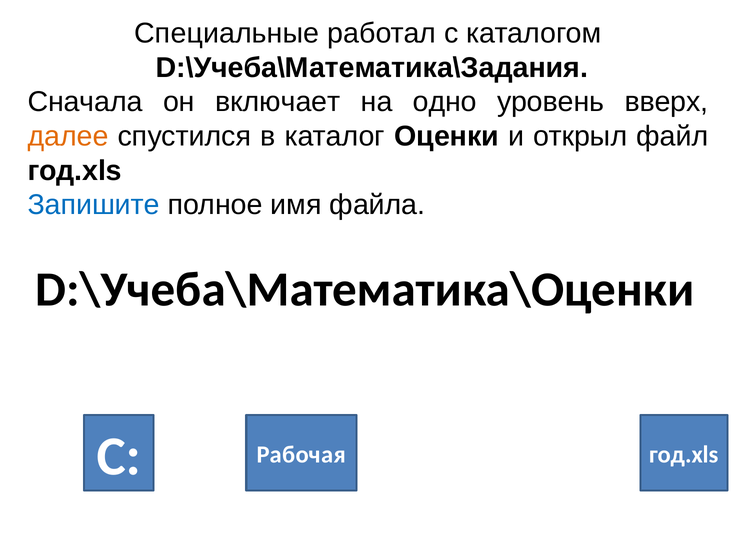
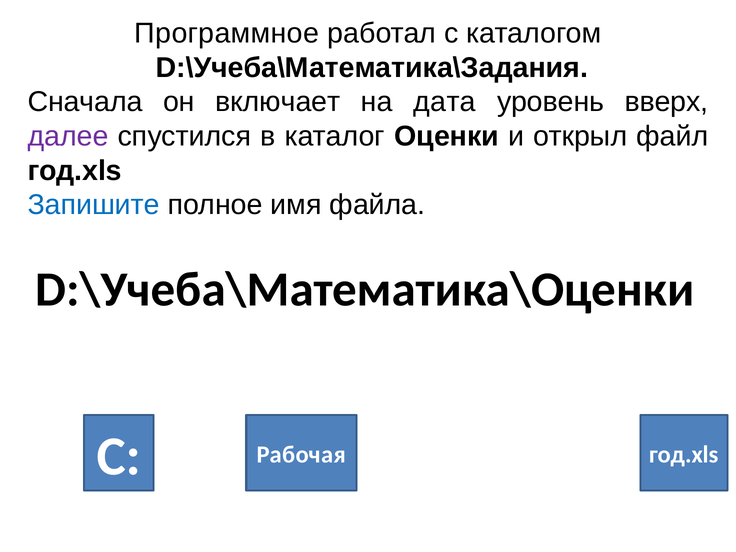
Специальные: Специальные -> Программное (227, 33)
одно: одно -> дата (445, 102)
далее colour: orange -> purple (68, 136)
